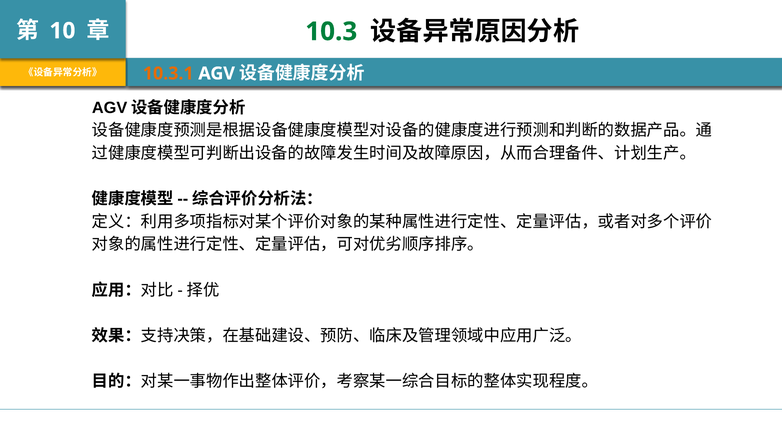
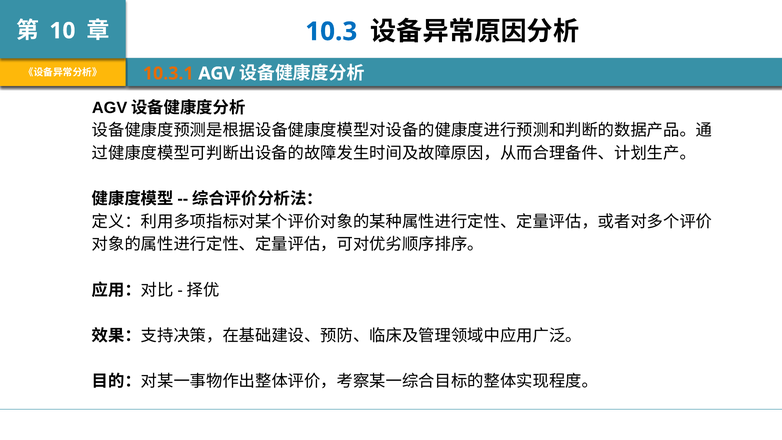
10.3 colour: green -> blue (331, 32)
